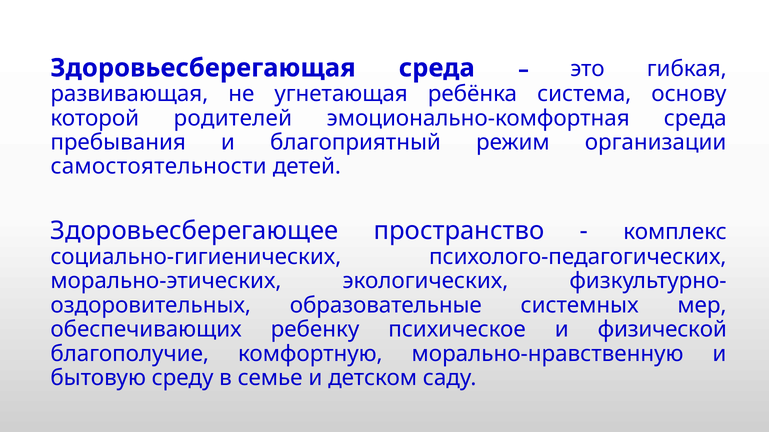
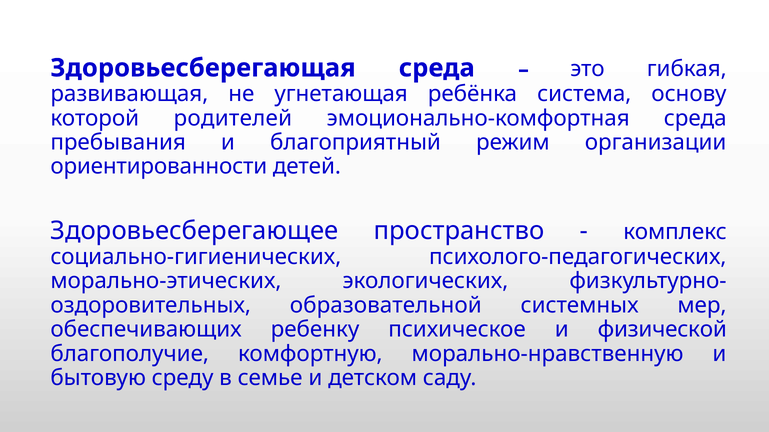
самостоятельности: самостоятельности -> ориентированности (159, 167)
образовательные: образовательные -> образовательной (386, 306)
